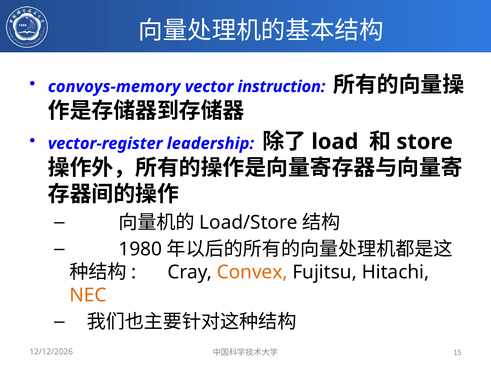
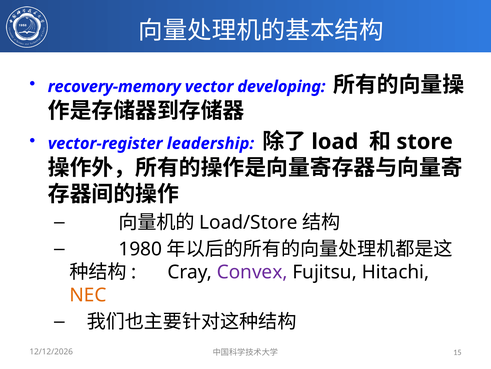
convoys-memory: convoys-memory -> recovery-memory (114, 86)
instruction: instruction -> developing (281, 86)
Convex colour: orange -> purple (252, 272)
